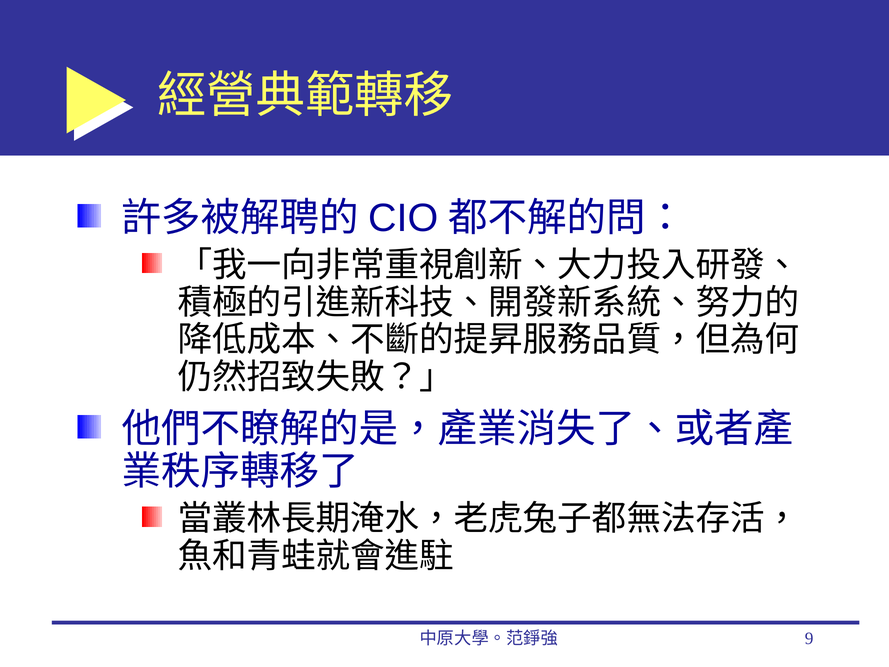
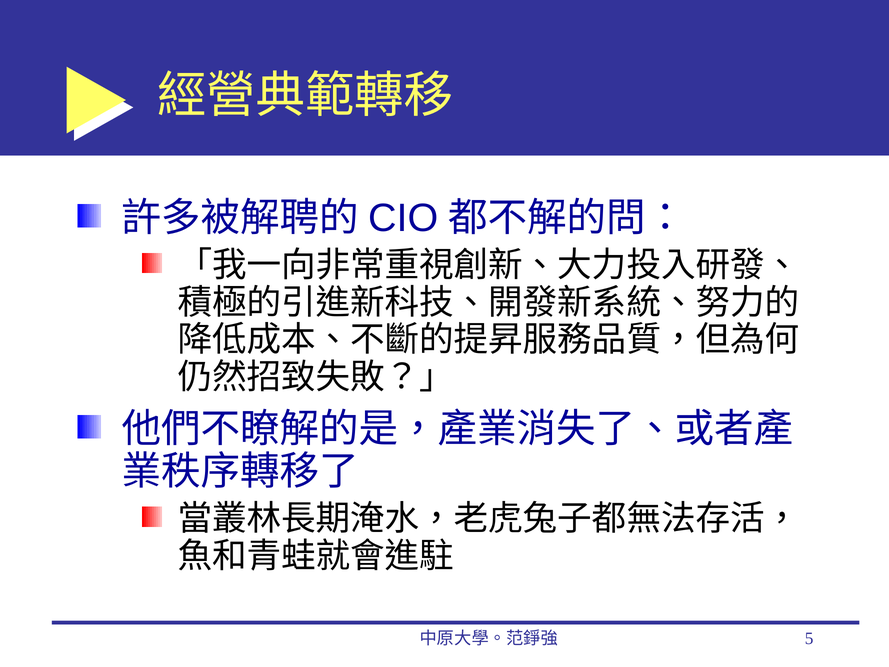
9: 9 -> 5 (809, 638)
